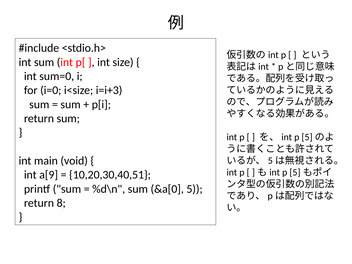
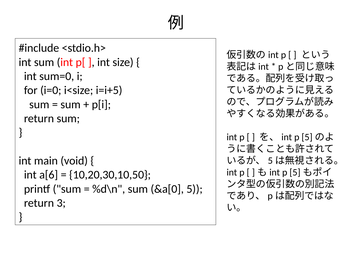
i=i+3: i=i+3 -> i=i+5 (109, 90)
a[9: a[9 -> a[6 (49, 175)
10,20,30,40,51: 10,20,30,40,51 -> 10,20,30,10,50 (110, 175)
8: 8 -> 3 (61, 203)
